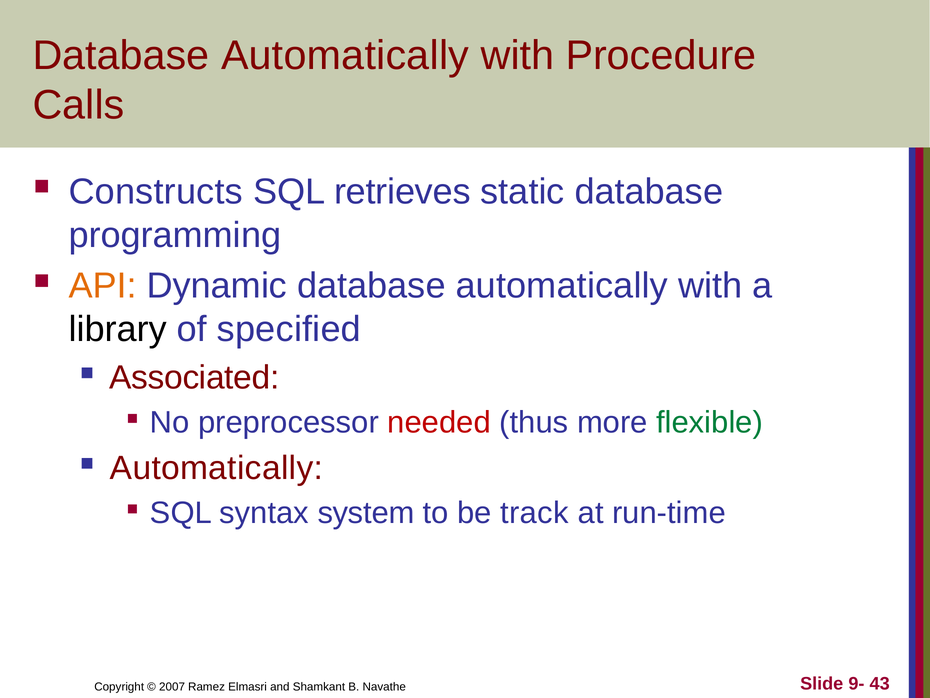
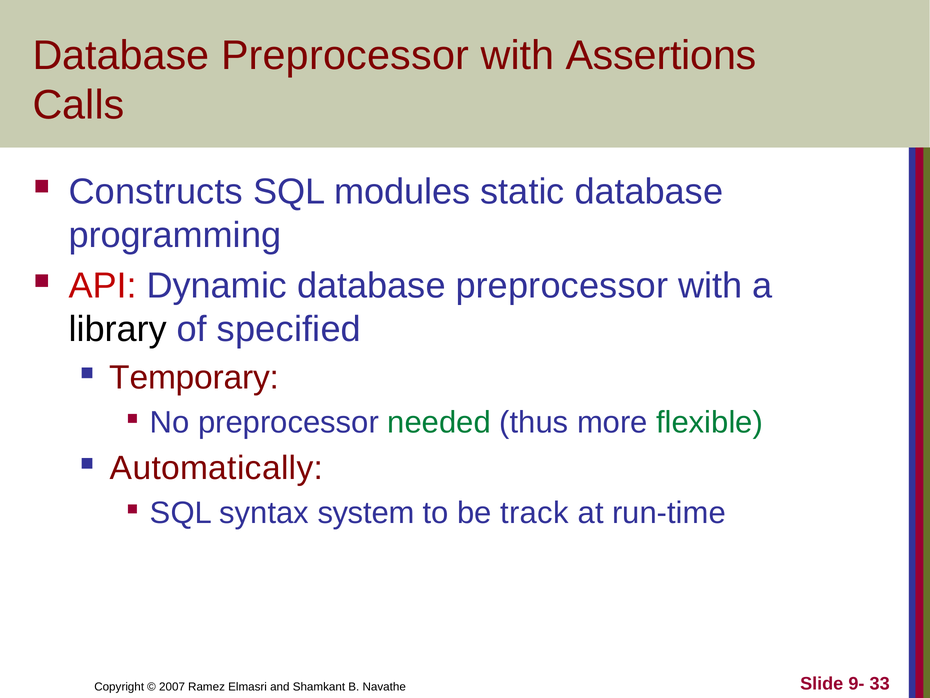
Automatically: Automatically -> Preprocessor (345, 56)
Procedure: Procedure -> Assertions (661, 56)
retrieves: retrieves -> modules (402, 192)
API colour: orange -> red (103, 286)
Dynamic database automatically: automatically -> preprocessor (562, 286)
Associated: Associated -> Temporary (194, 378)
needed colour: red -> green (439, 422)
43: 43 -> 33 (880, 683)
